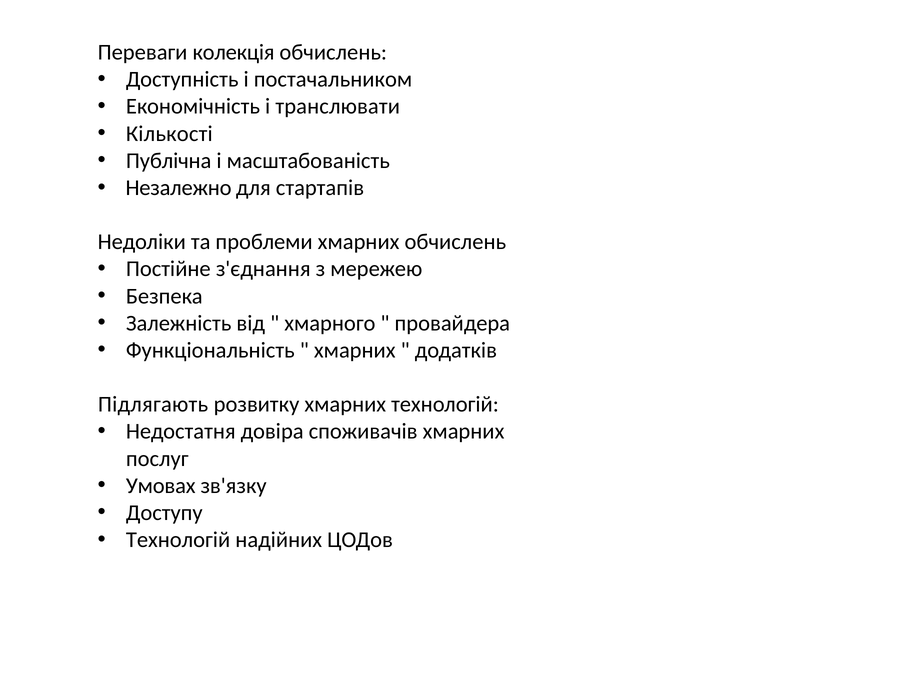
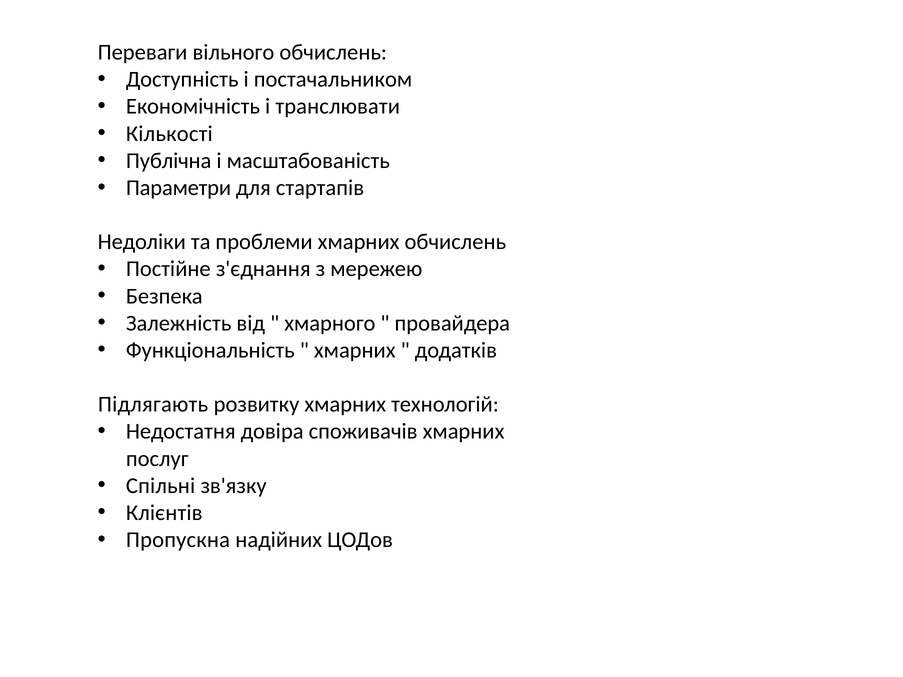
колекція: колекція -> вільного (233, 52)
Незалежно: Незалежно -> Параметри (179, 188)
Умовах: Умовах -> Спільні (161, 486)
Доступу: Доступу -> Клієнтів (164, 513)
Технологій: Технологій -> Пропускна (178, 540)
